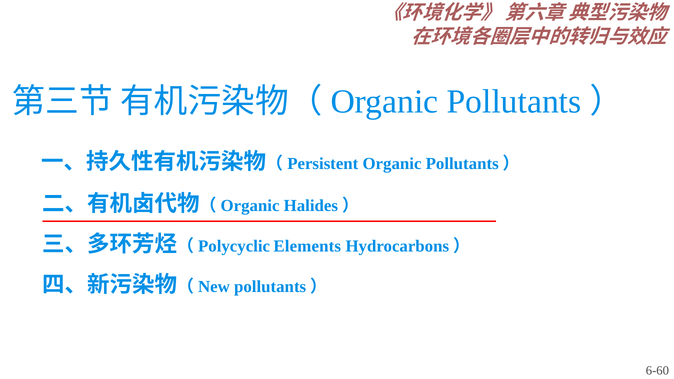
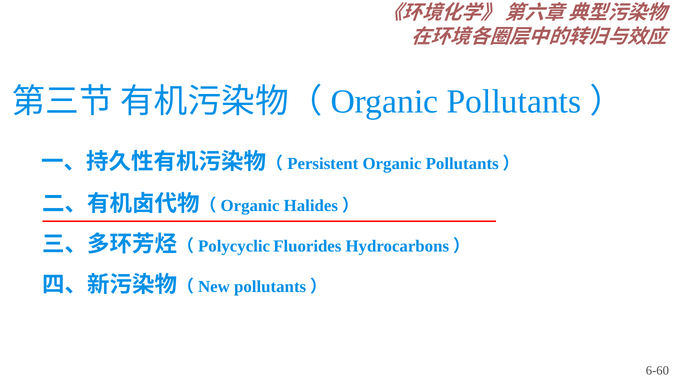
Elements: Elements -> Fluorides (307, 246)
